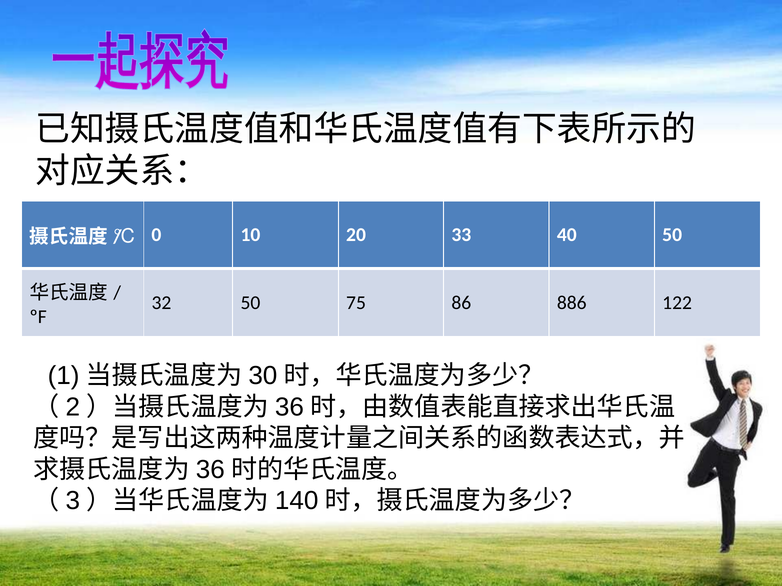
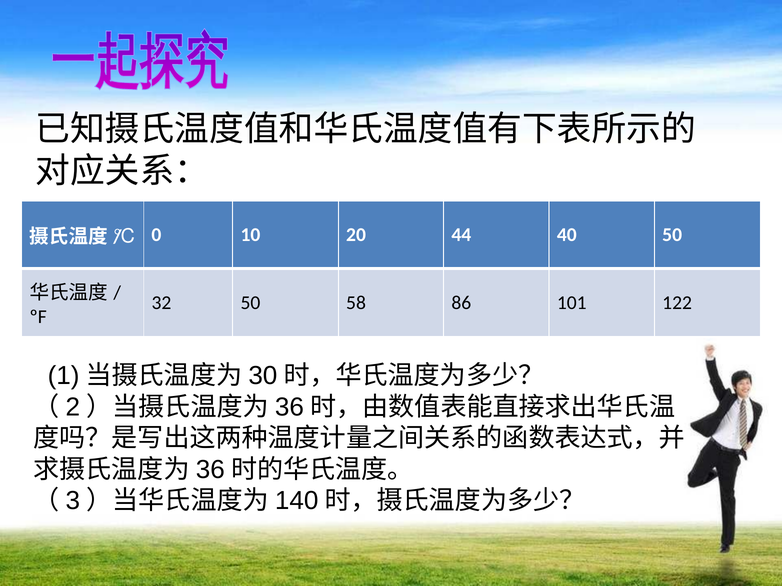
33: 33 -> 44 (461, 235)
75: 75 -> 58 (356, 303)
886: 886 -> 101 (572, 303)
